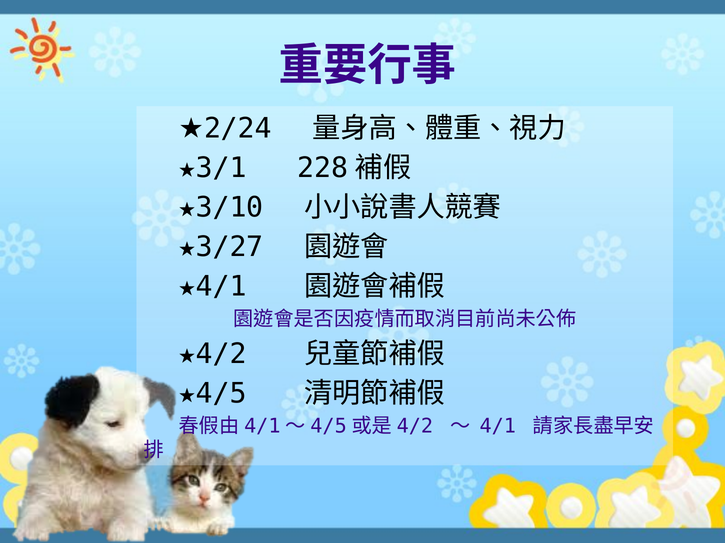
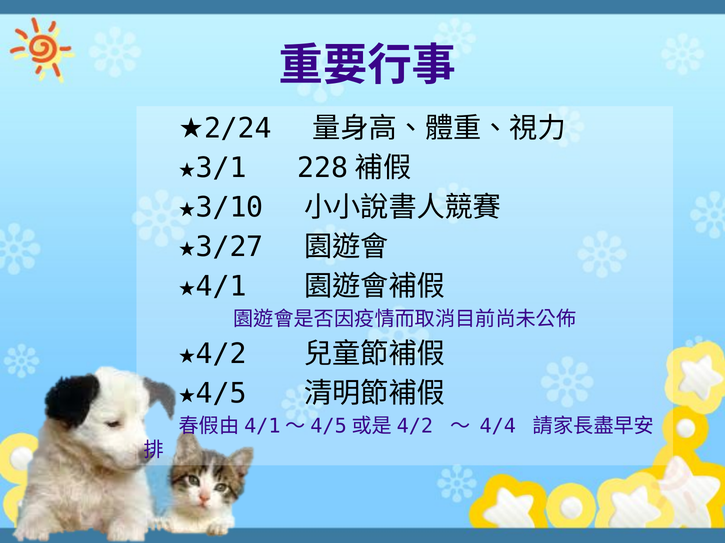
4/1: 4/1 -> 4/4 (498, 427)
